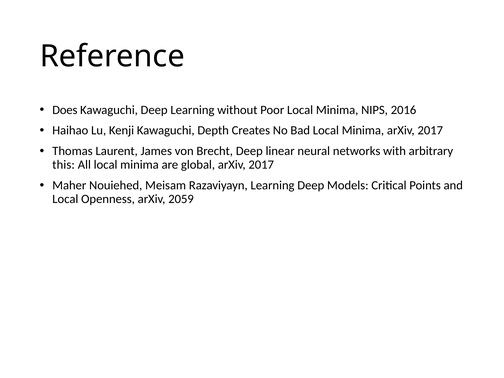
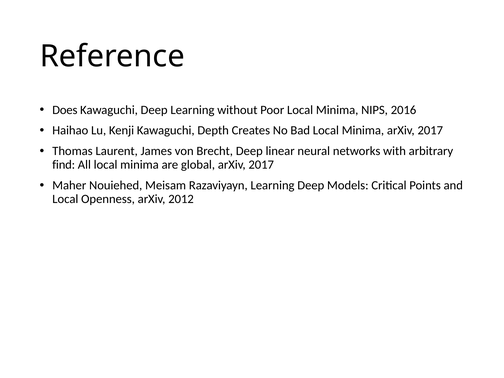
this: this -> find (64, 165)
2059: 2059 -> 2012 (181, 199)
